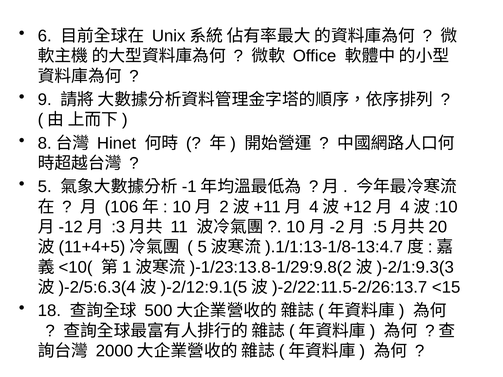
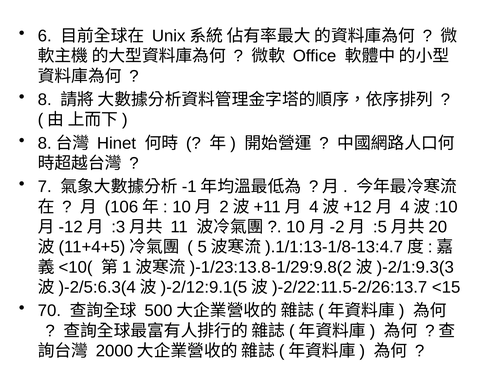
9: 9 -> 8 (45, 100)
5: 5 -> 7 (45, 187)
18: 18 -> 70 (49, 311)
